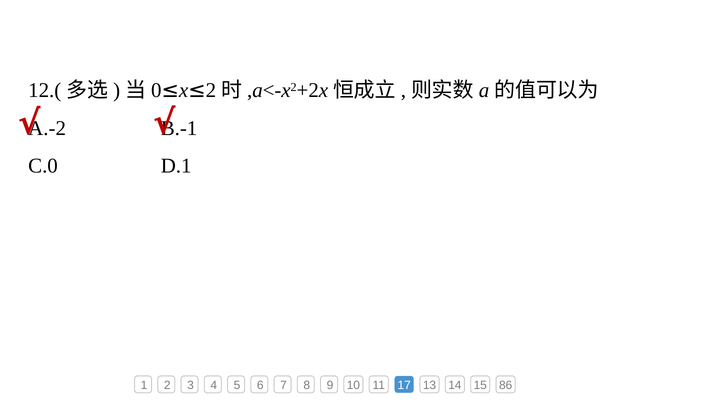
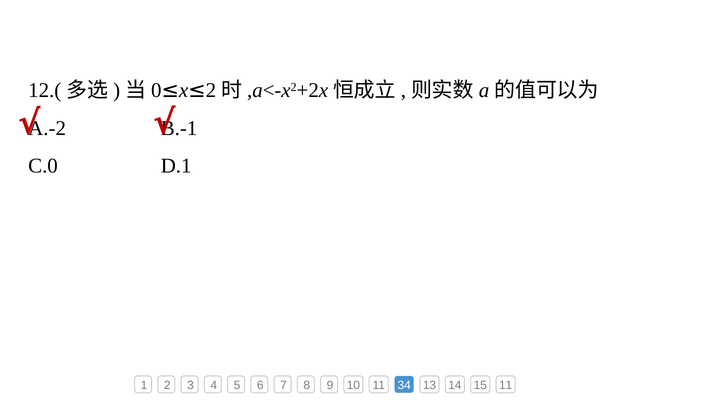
17: 17 -> 34 (404, 385)
15 86: 86 -> 11 (506, 385)
